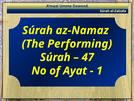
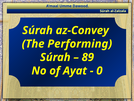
az-Namaz: az-Namaz -> az-Convey (82, 30)
47: 47 -> 89 (88, 57)
1: 1 -> 0 (99, 70)
